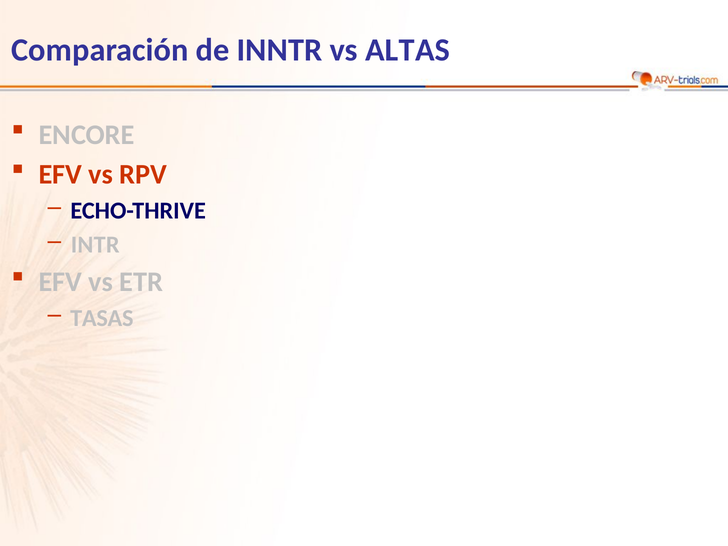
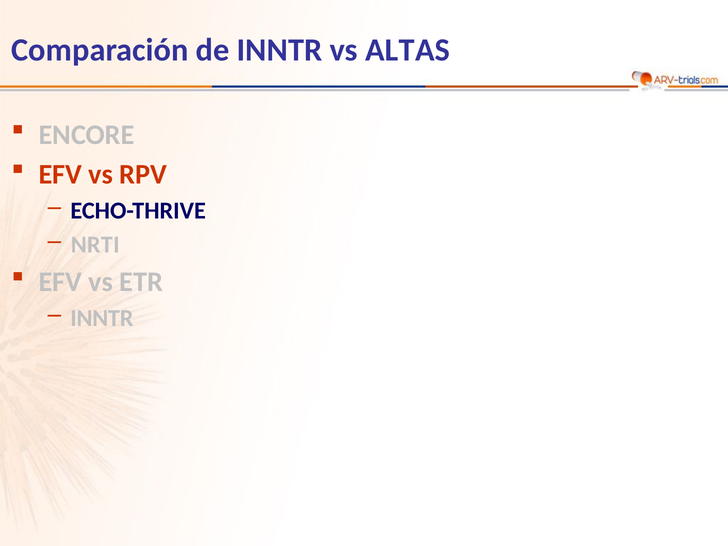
INTR: INTR -> NRTI (95, 245)
TASAS: TASAS -> INNTR (102, 318)
